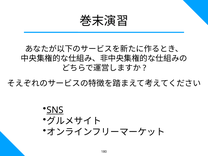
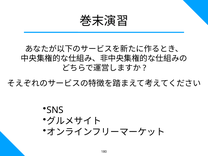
SNS underline: present -> none (55, 110)
